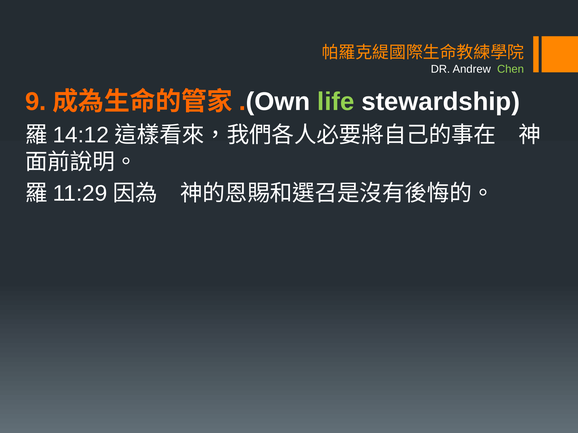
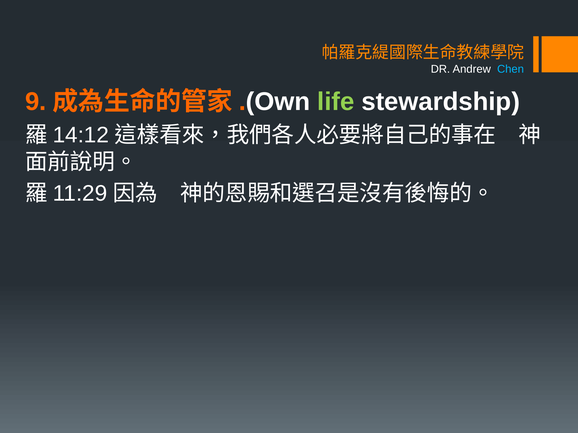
Chen colour: light green -> light blue (511, 69)
